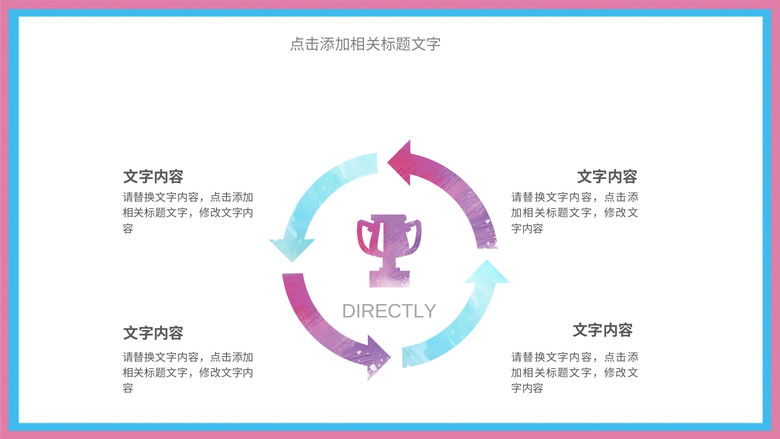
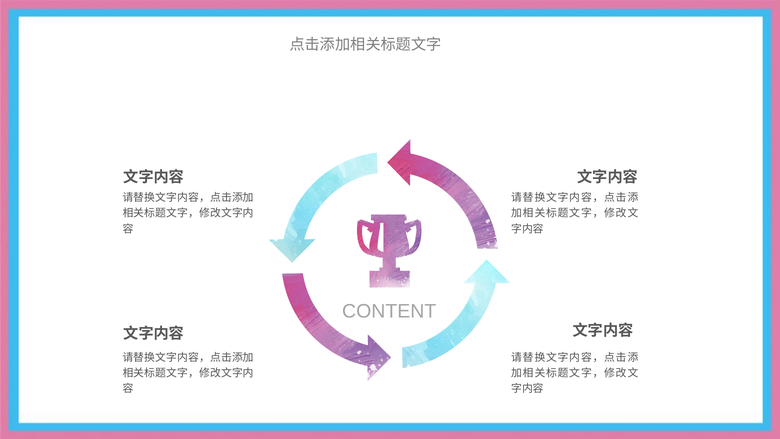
DIRECTLY: DIRECTLY -> CONTENT (389, 311)
